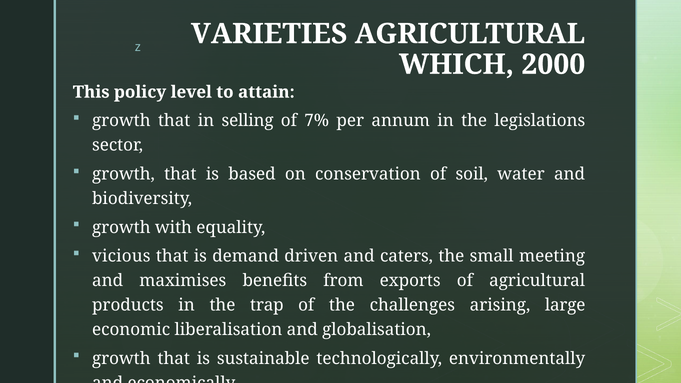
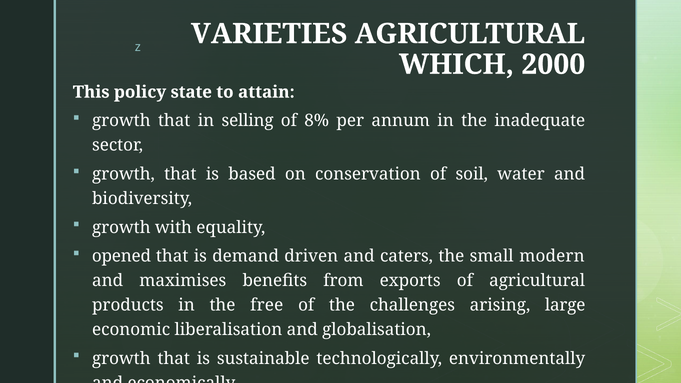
level: level -> state (191, 92)
7%: 7% -> 8% (317, 121)
legislations: legislations -> inadequate (540, 121)
vicious: vicious -> opened (121, 256)
meeting: meeting -> modern (552, 256)
trap: trap -> free (267, 305)
